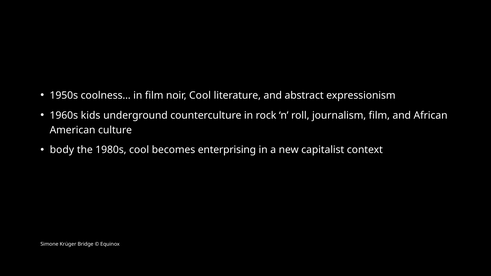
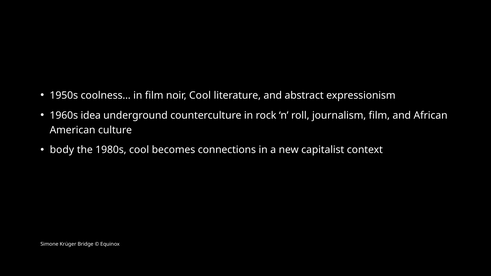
kids: kids -> idea (91, 115)
enterprising: enterprising -> connections (227, 150)
